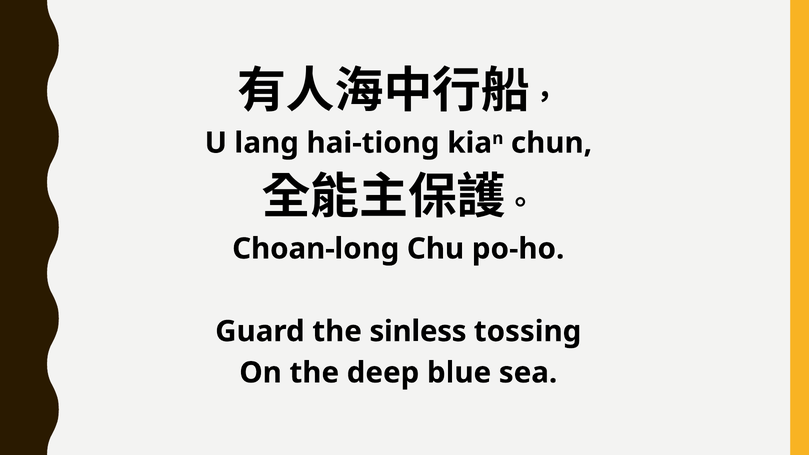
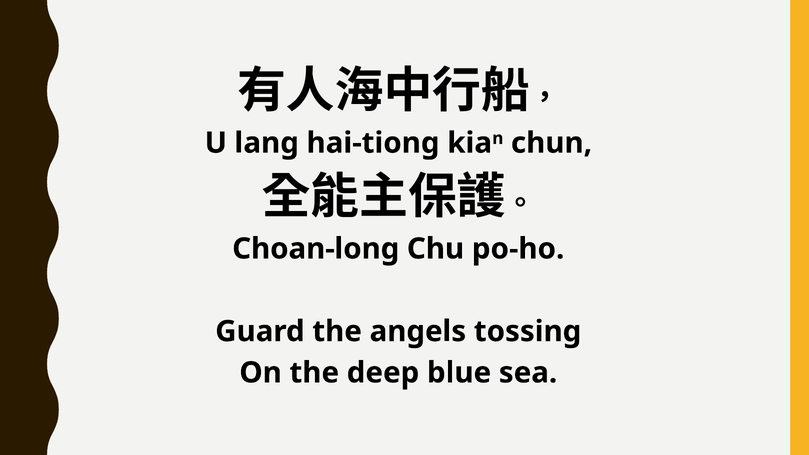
sinless: sinless -> angels (418, 331)
